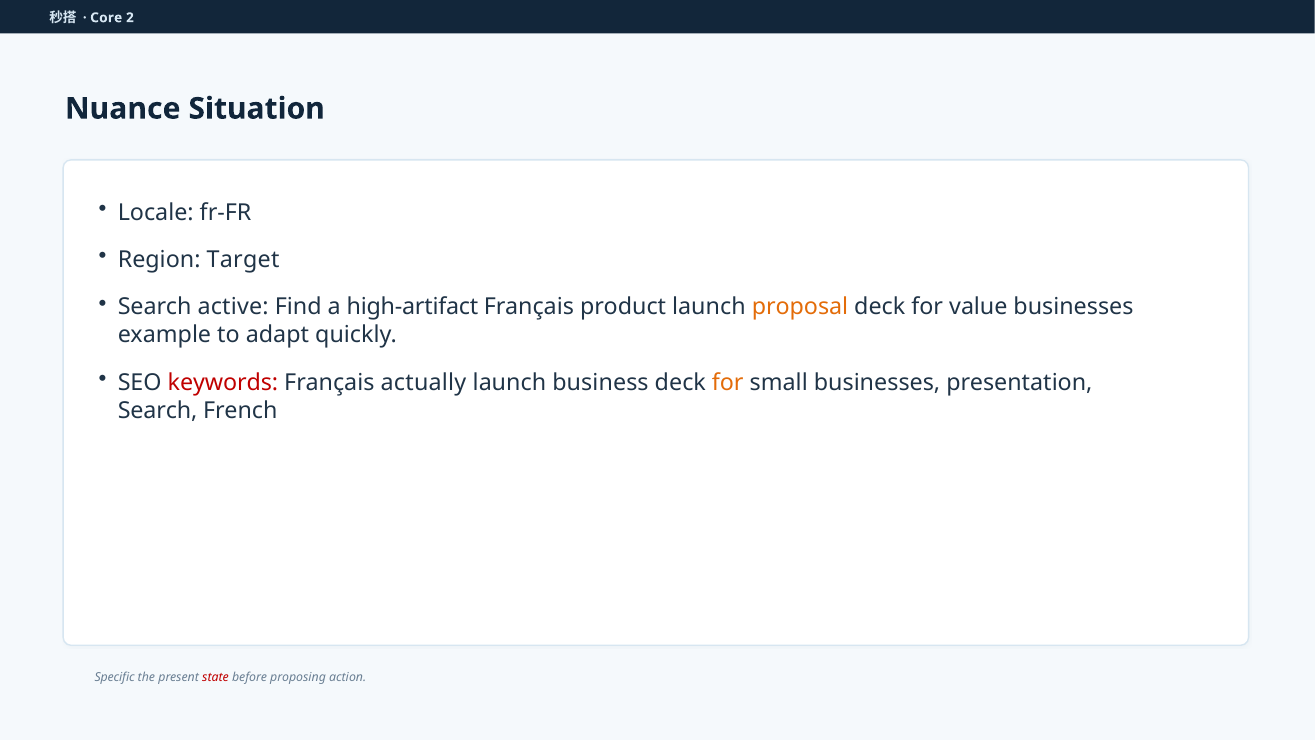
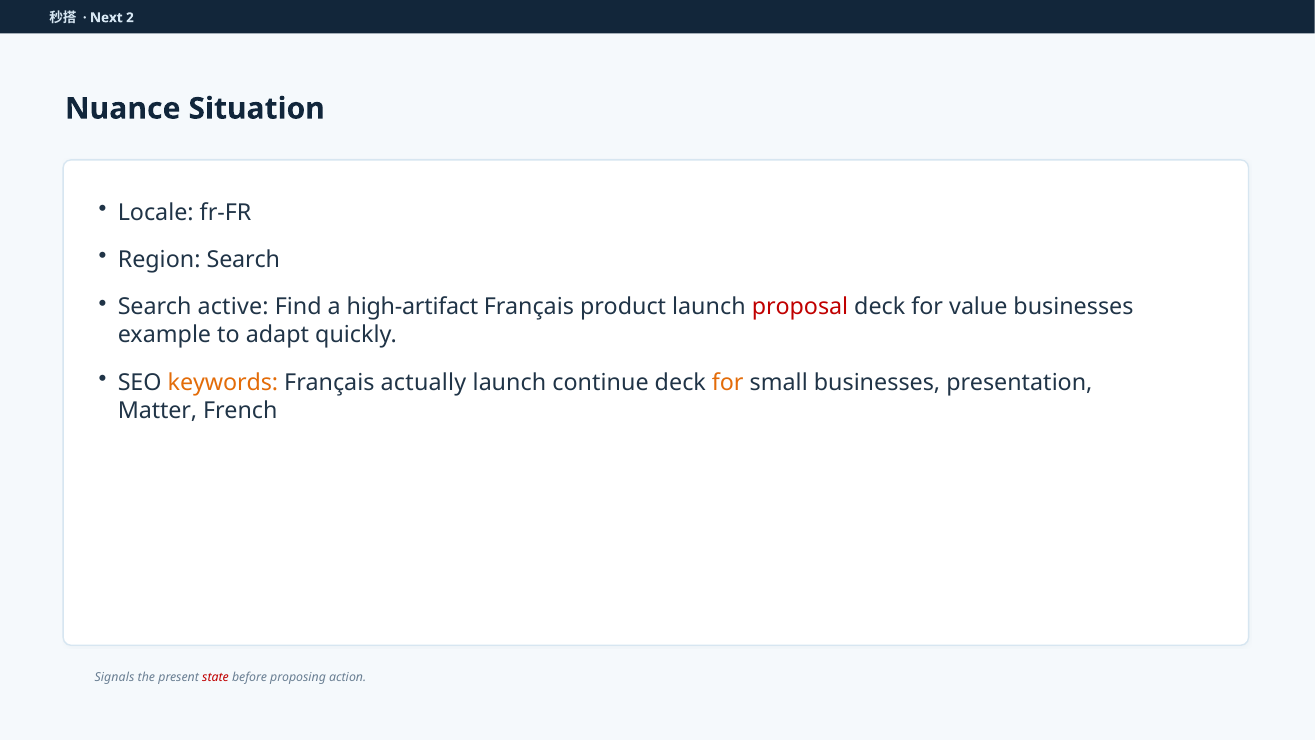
Core: Core -> Next (106, 18)
Region Target: Target -> Search (243, 260)
proposal colour: orange -> red (800, 307)
keywords colour: red -> orange (223, 382)
business: business -> continue (601, 382)
Search: Search -> Matter (157, 410)
Specific: Specific -> Signals (115, 677)
